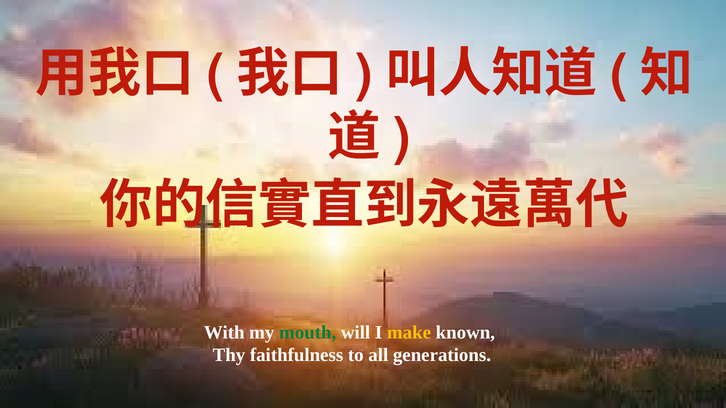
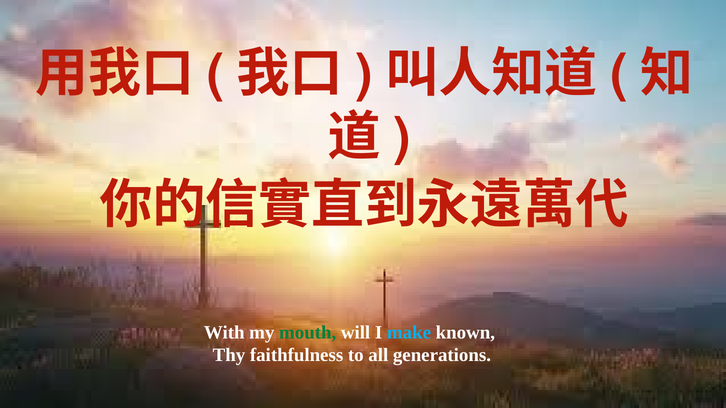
make colour: yellow -> light blue (409, 333)
